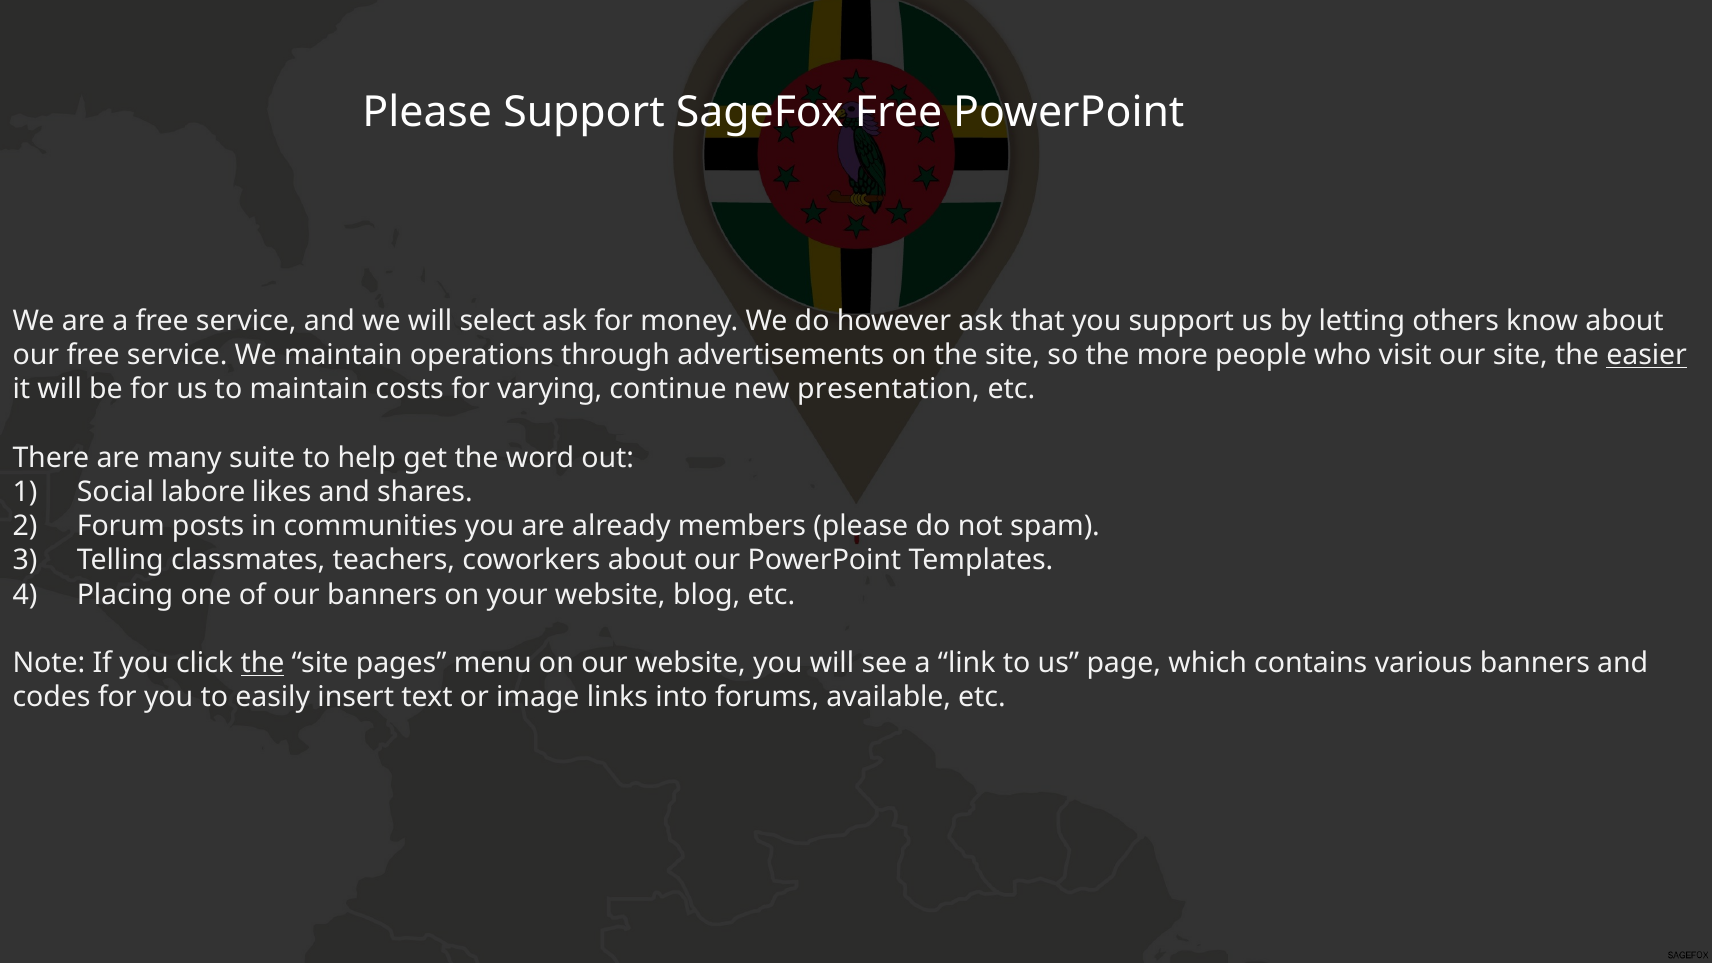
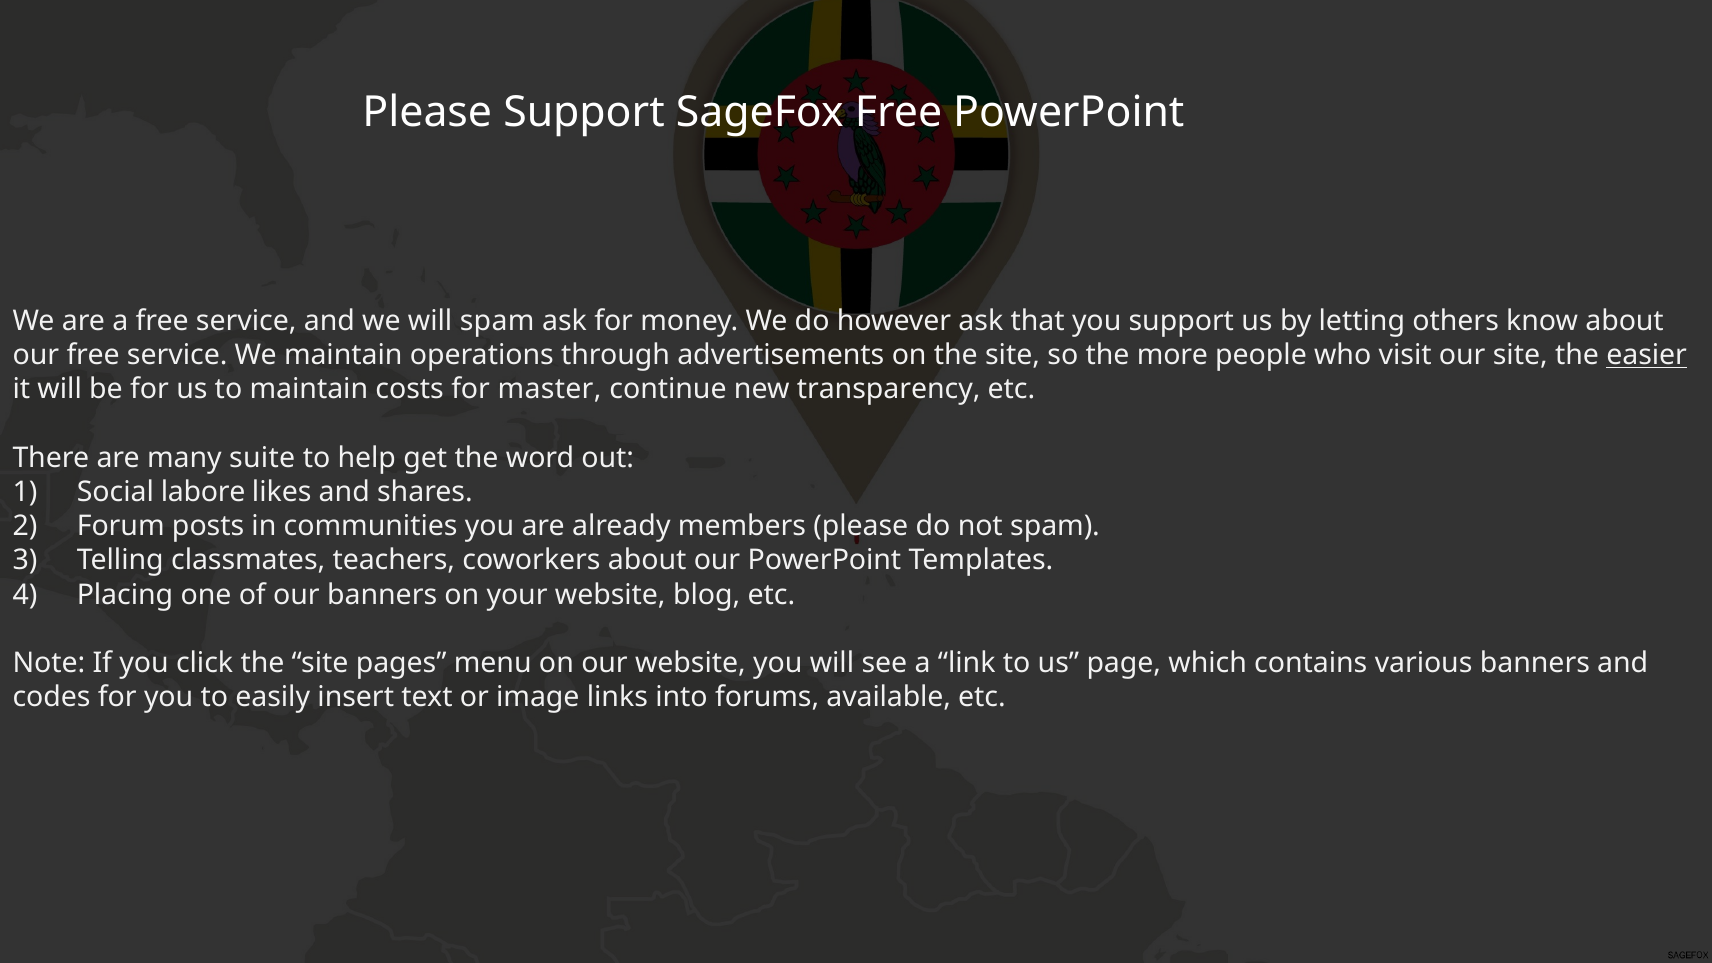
will select: select -> spam (497, 321)
varying: varying -> master (549, 389)
presentation: presentation -> transparency (889, 389)
the underline: present -> none (263, 663)
